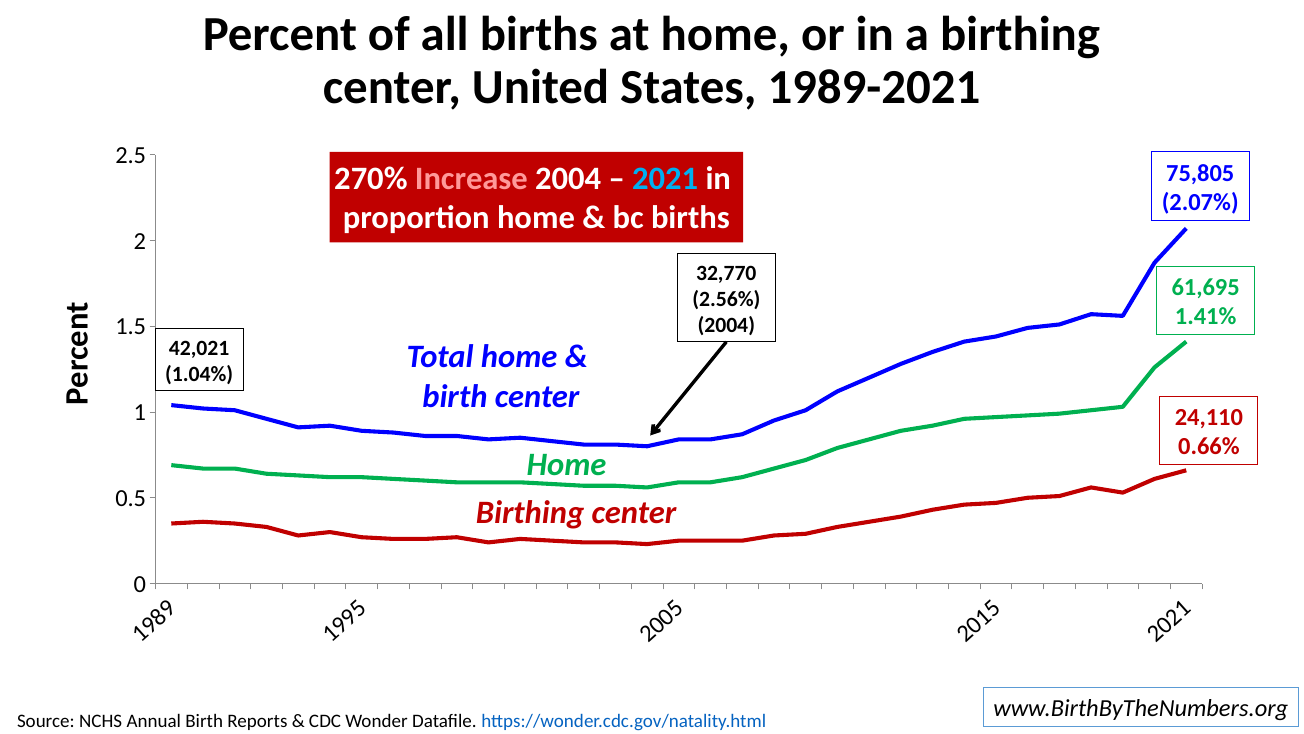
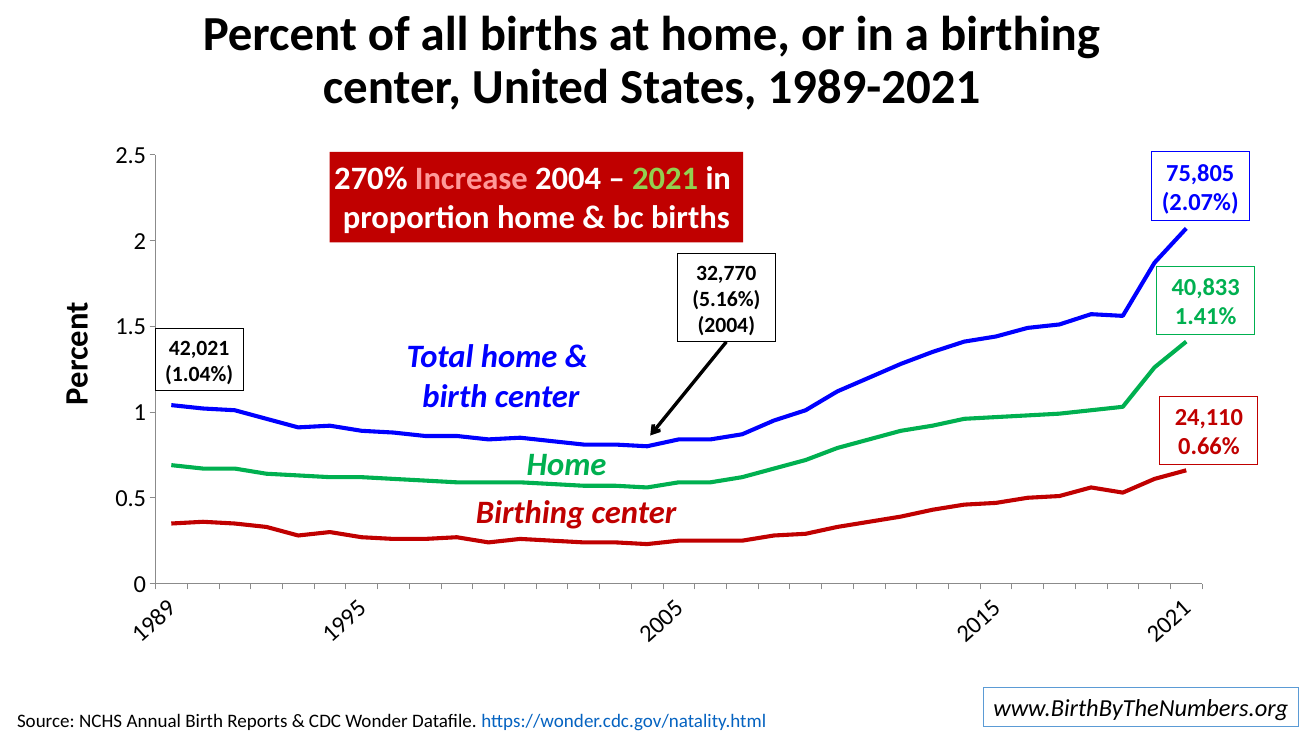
2021 colour: light blue -> light green (665, 178)
61,695: 61,695 -> 40,833 (1206, 287)
2.56%: 2.56% -> 5.16% (726, 299)
